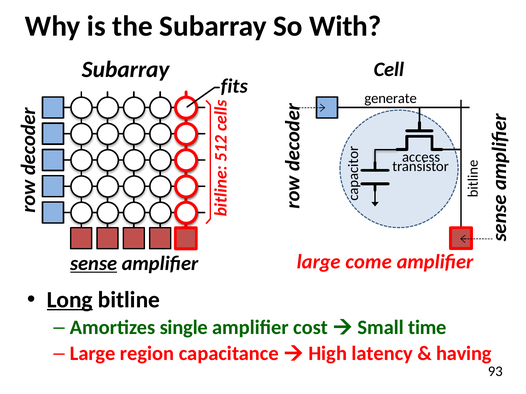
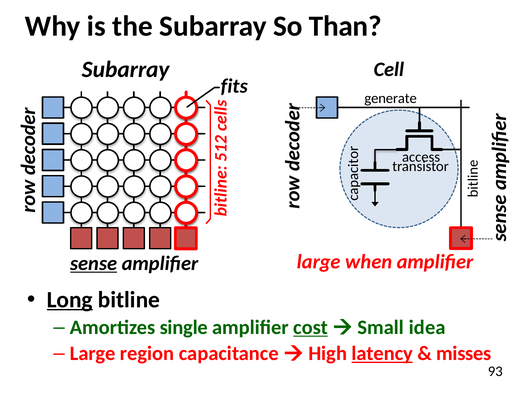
With: With -> Than (345, 26)
come: come -> when (369, 262)
cost underline: none -> present (311, 328)
time: time -> idea (427, 328)
latency underline: none -> present (382, 354)
having: having -> misses (464, 354)
